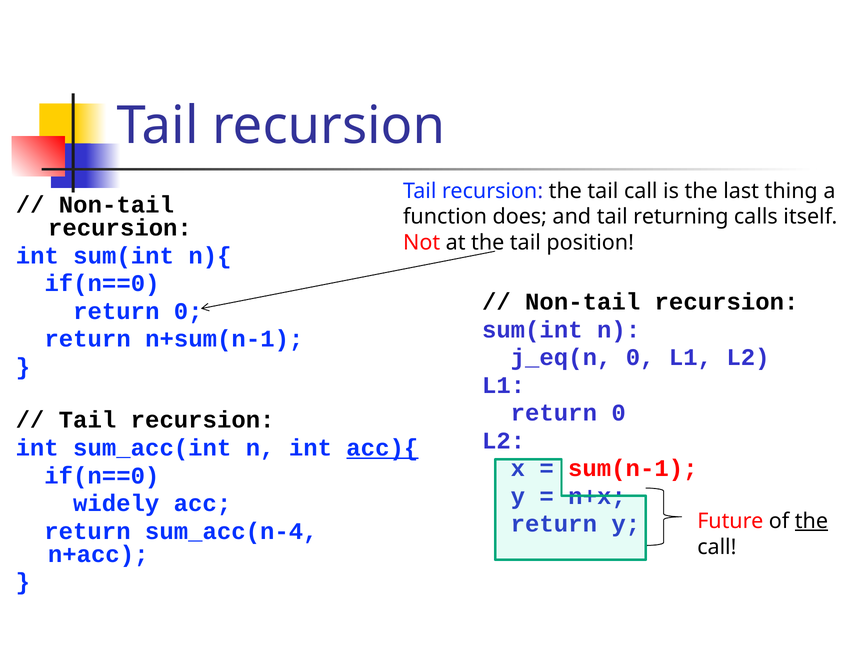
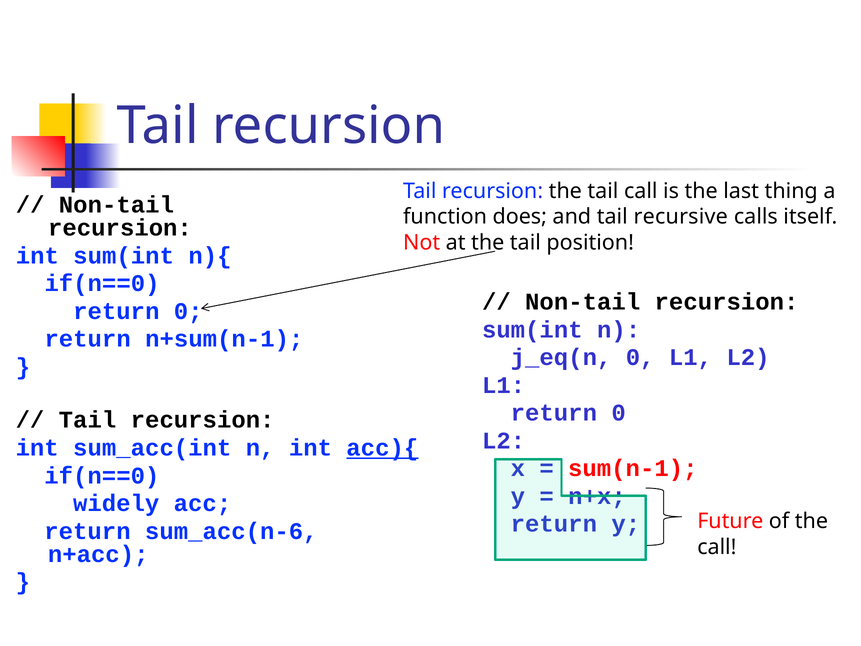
returning: returning -> recursive (681, 217)
the underline: present -> none (811, 521)
sum_acc(n-4: sum_acc(n-4 -> sum_acc(n-6 (231, 531)
